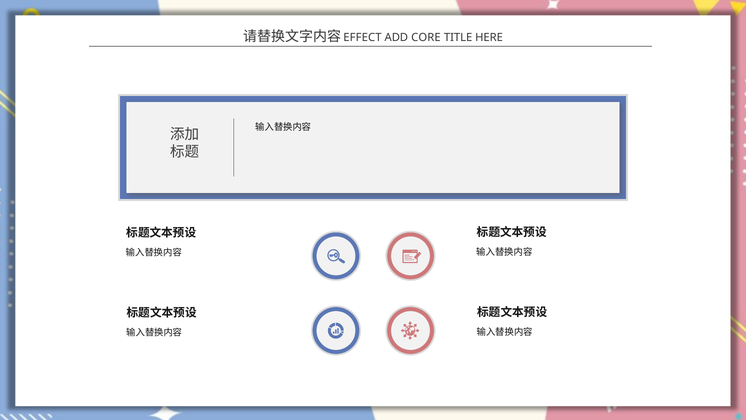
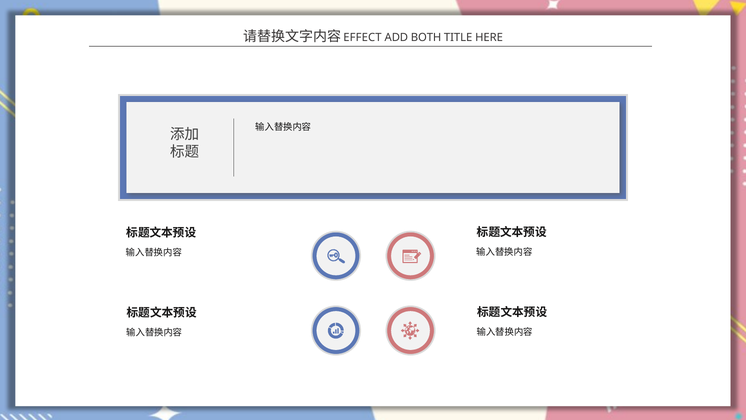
CORE: CORE -> BOTH (426, 38)
